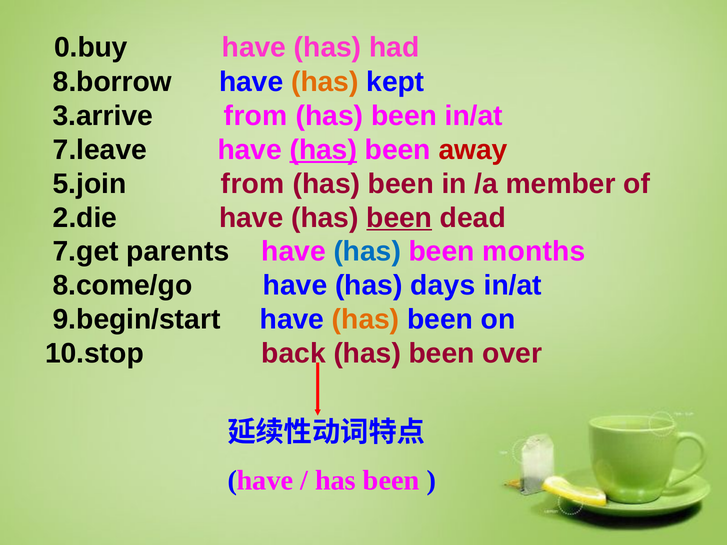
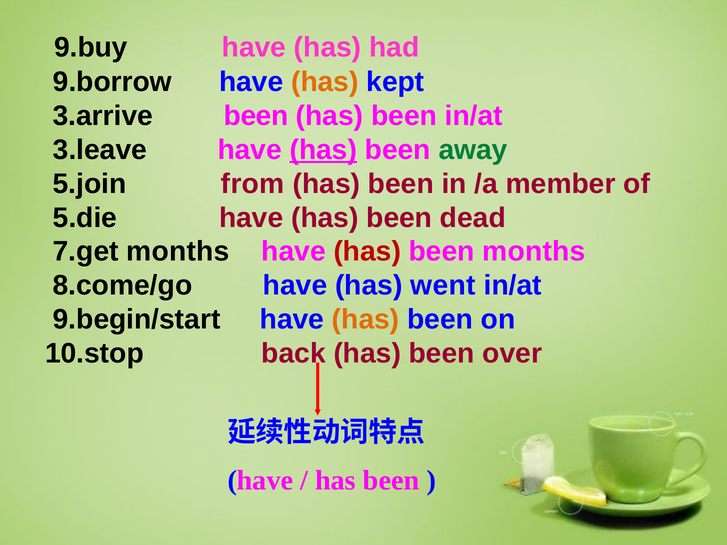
0.buy: 0.buy -> 9.buy (91, 47)
8.borrow: 8.borrow -> 9.borrow (112, 82)
3.arrive from: from -> been (256, 116)
7.leave: 7.leave -> 3.leave (100, 150)
away colour: red -> green (473, 150)
2.die: 2.die -> 5.die (85, 218)
been underline: present -> none (399, 218)
7.get parents: parents -> months (178, 252)
has colour: blue -> red (367, 252)
days: days -> went (443, 286)
